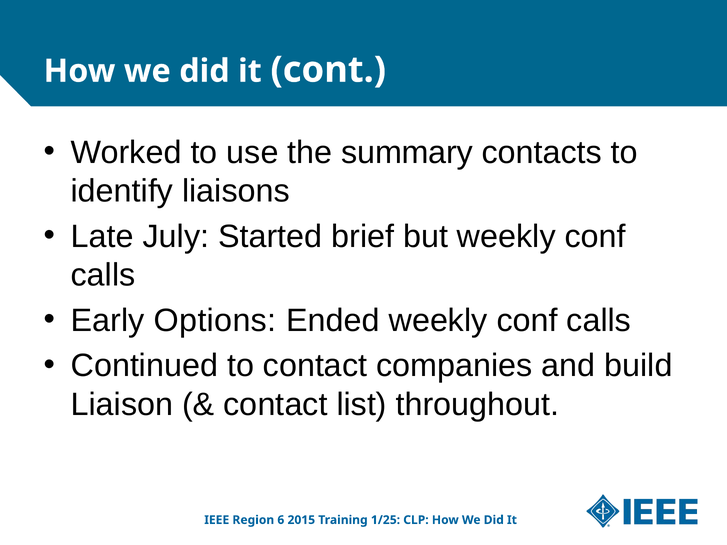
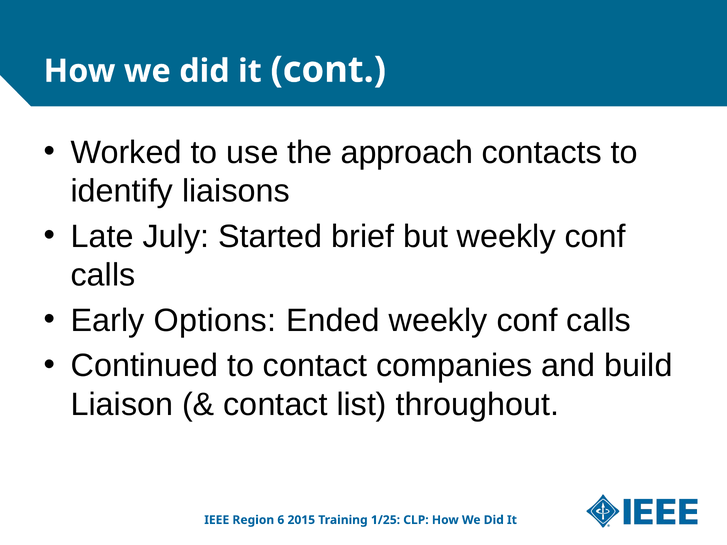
summary: summary -> approach (407, 152)
